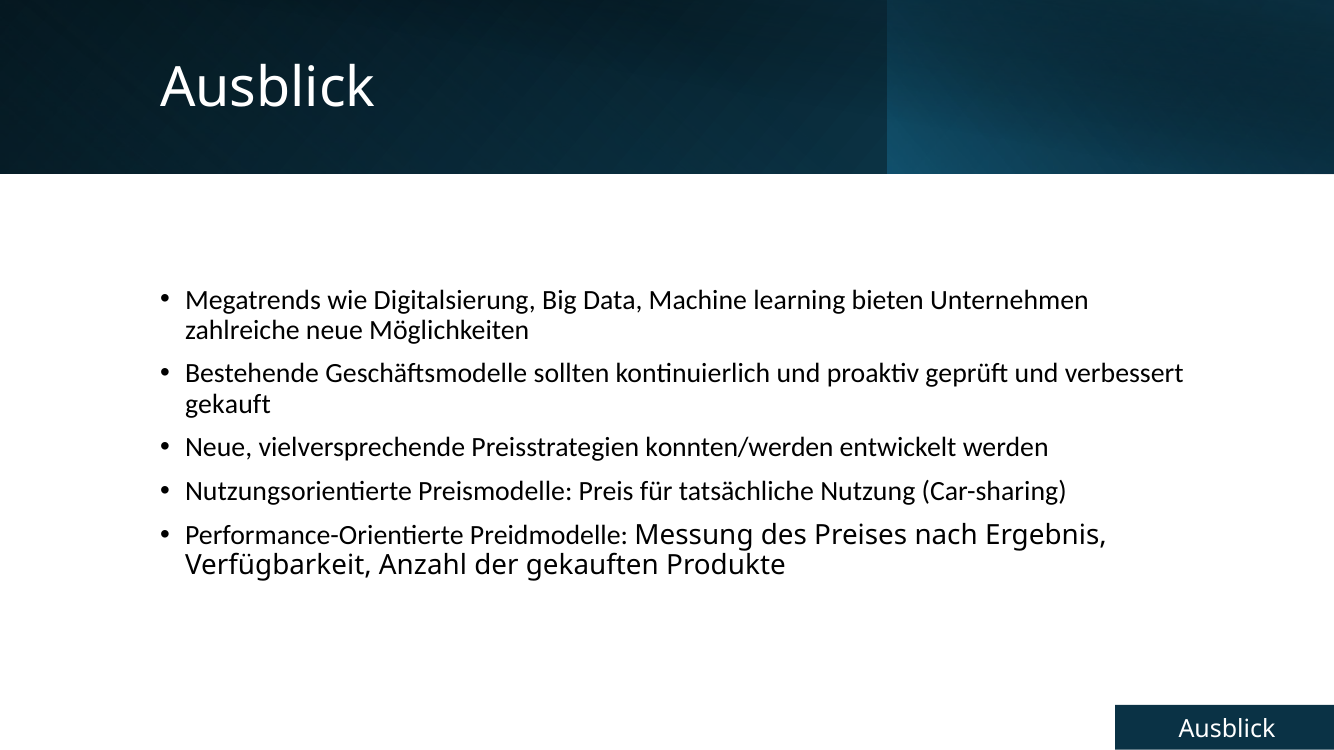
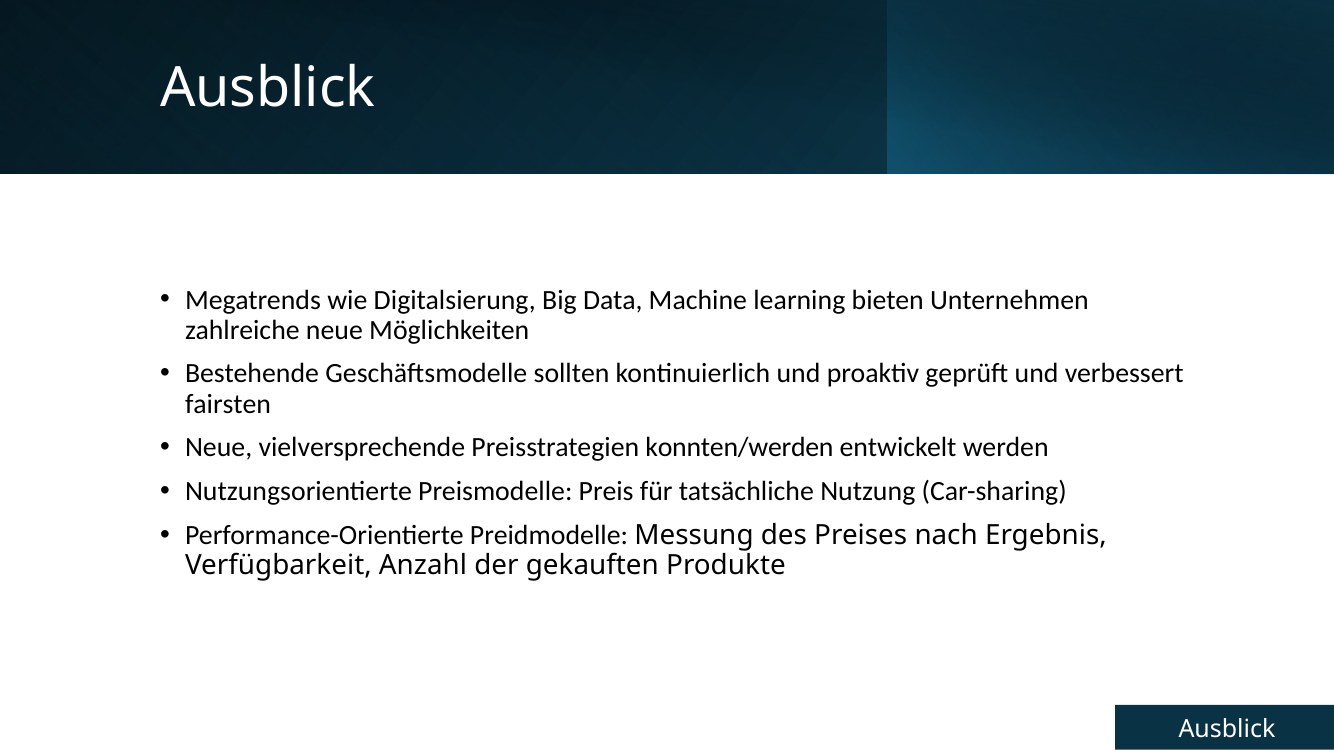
gekauft: gekauft -> fairsten (228, 404)
